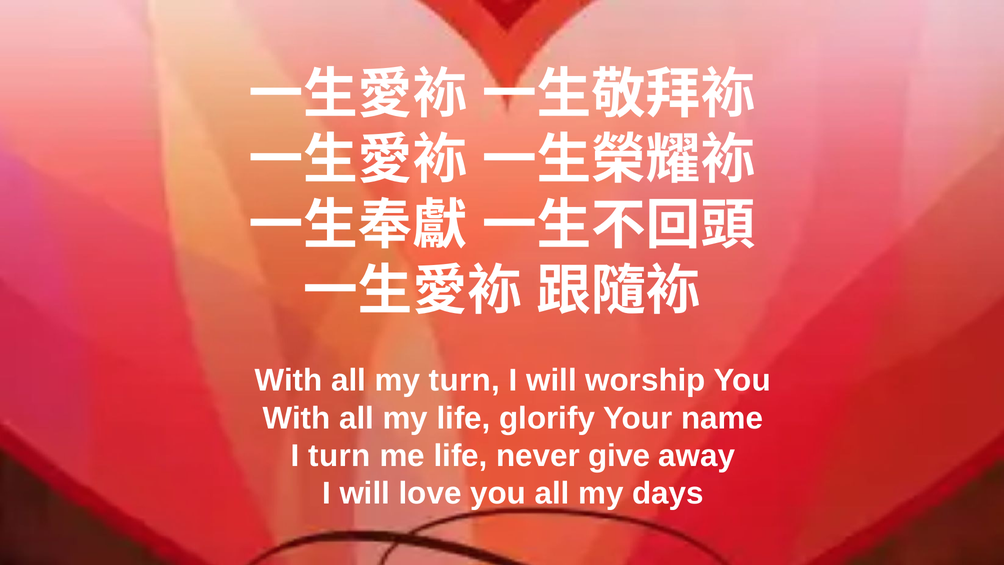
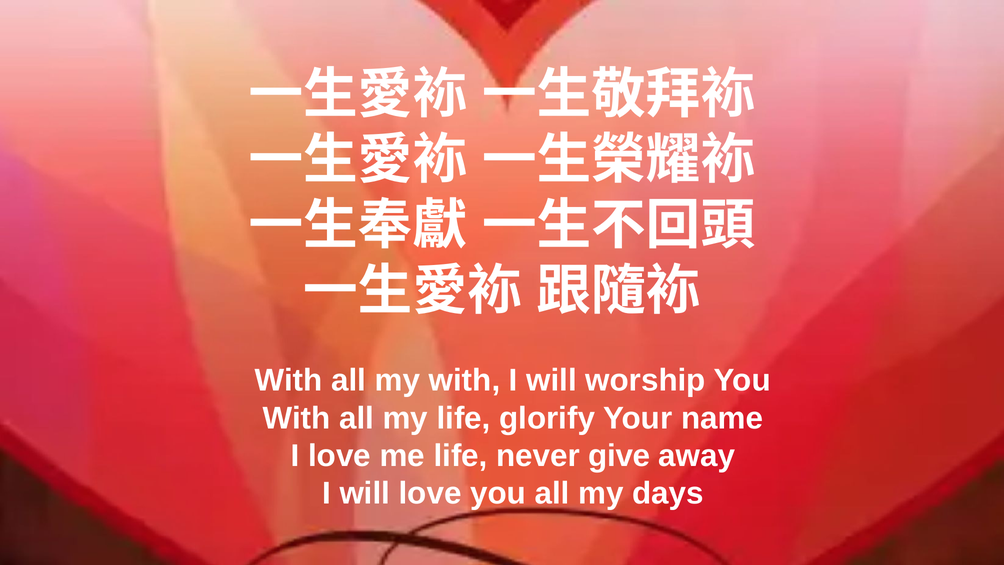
my turn: turn -> with (465, 380)
I turn: turn -> love (340, 456)
